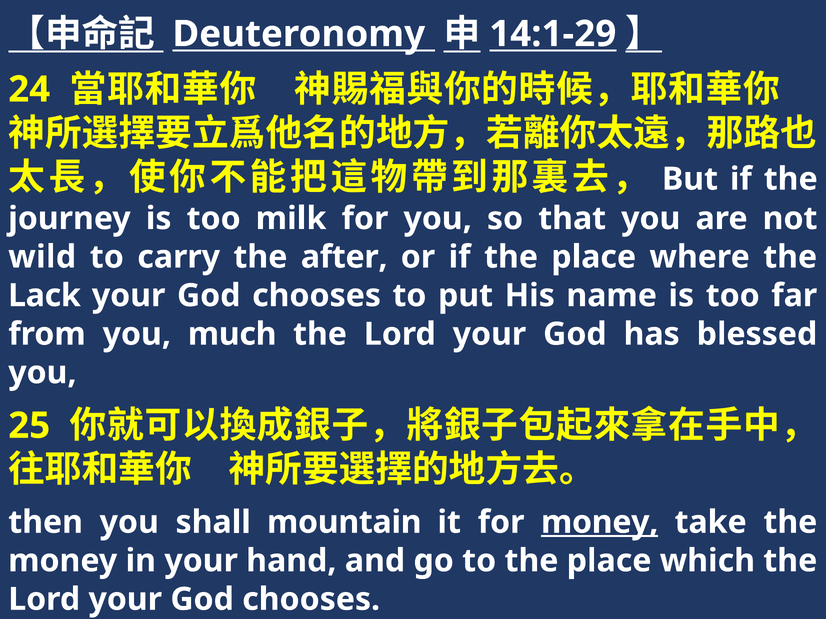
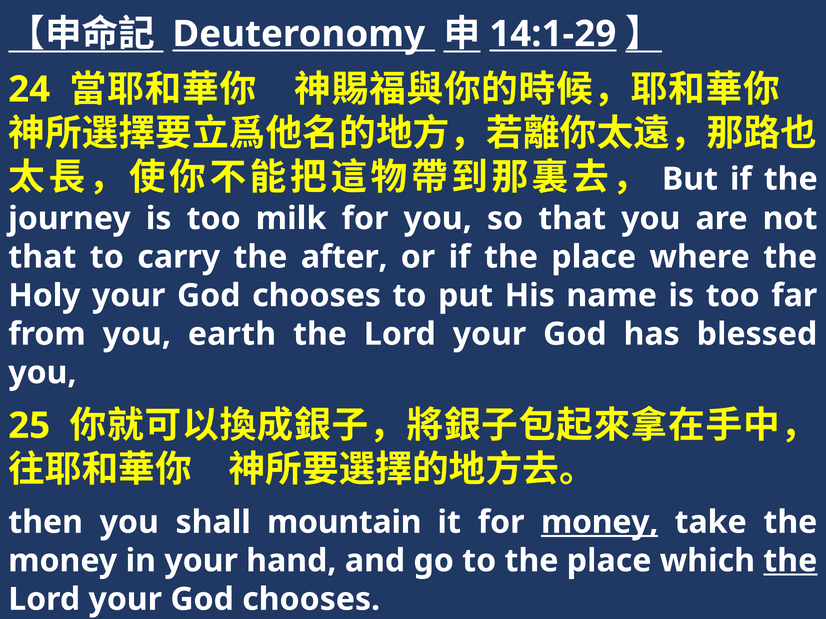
wild: wild -> that (42, 257)
Lack: Lack -> Holy (44, 296)
much: much -> earth (232, 334)
the underline: none -> present (790, 561)
